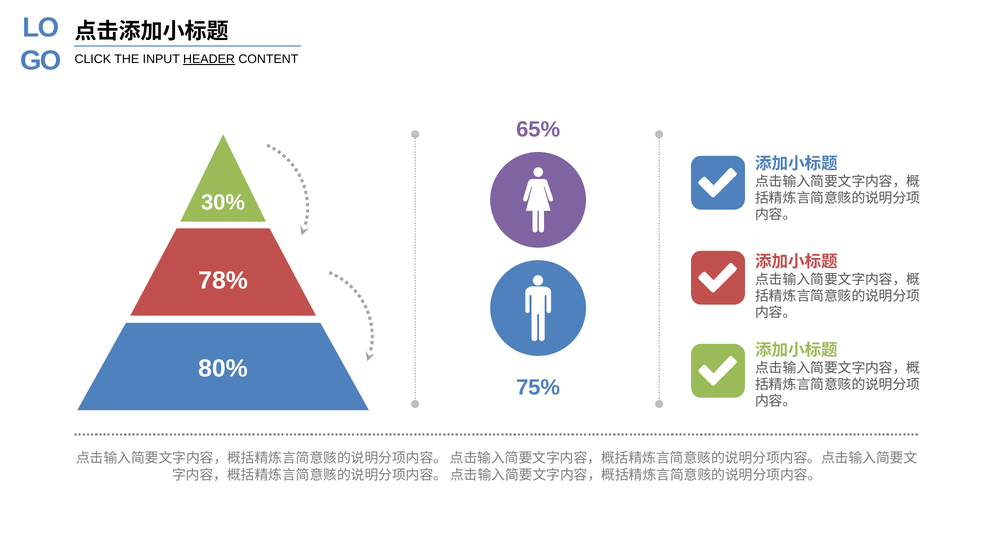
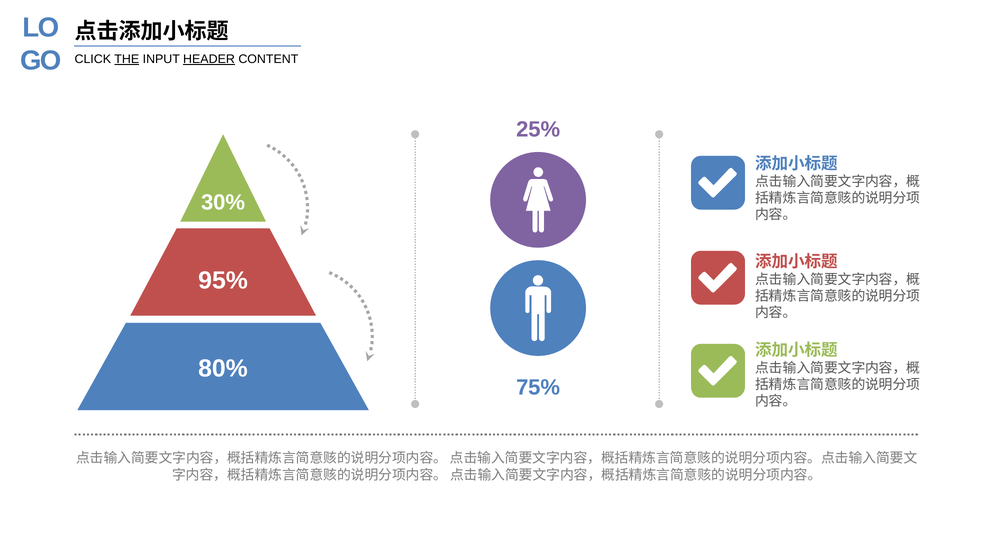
THE underline: none -> present (127, 59)
65%: 65% -> 25% (538, 130)
78%: 78% -> 95% (223, 281)
